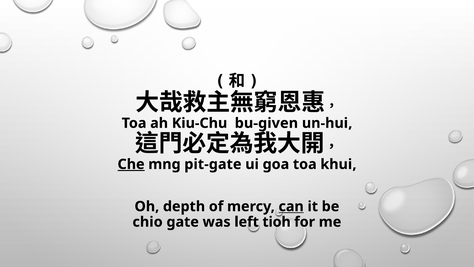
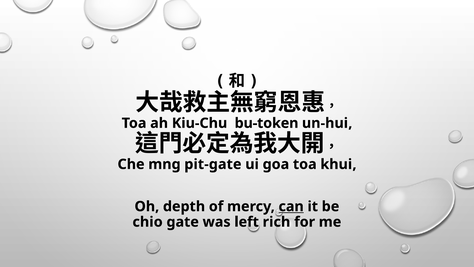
bu-given: bu-given -> bu-token (267, 123)
Che underline: present -> none (131, 164)
tioh: tioh -> rich (276, 222)
